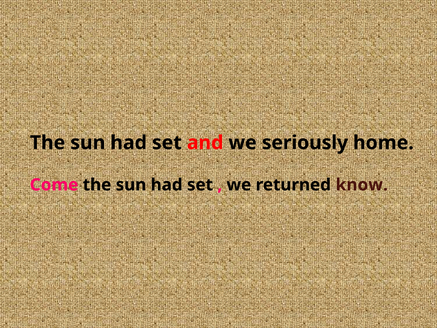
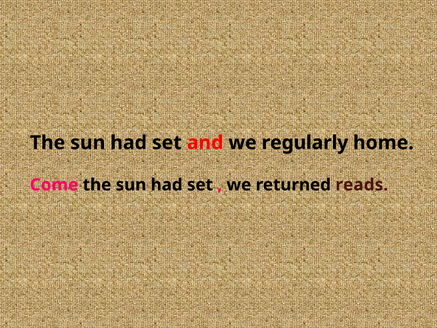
seriously: seriously -> regularly (305, 143)
know: know -> reads (362, 185)
